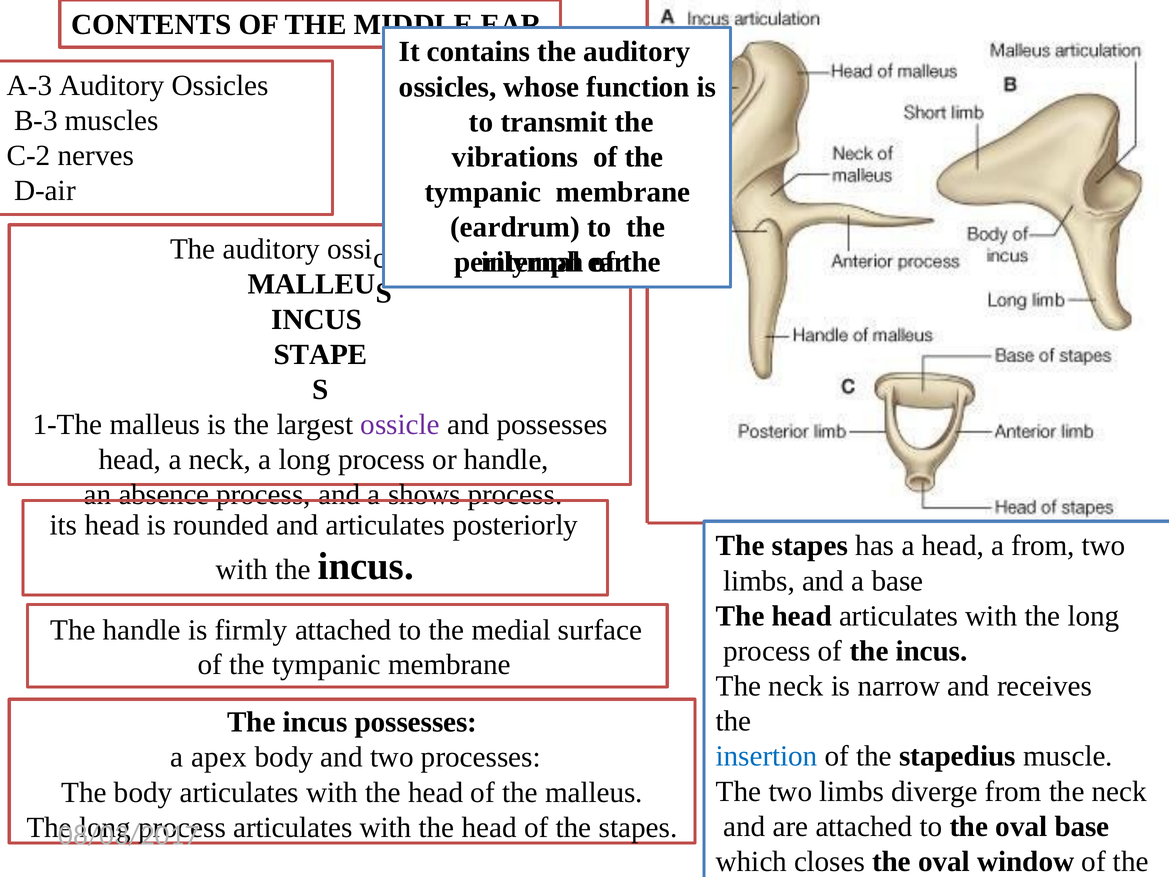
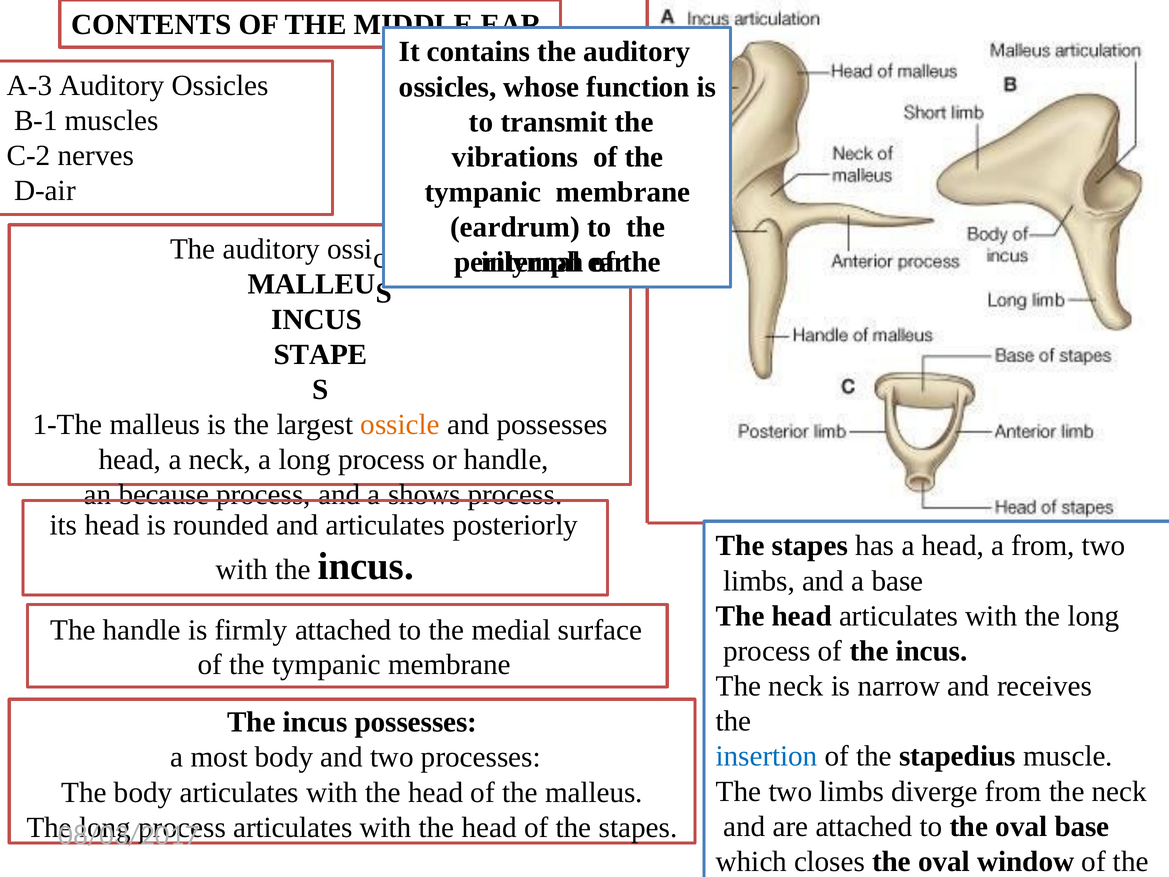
B-3: B-3 -> B-1 (36, 120)
ossicle colour: purple -> orange (400, 425)
absence: absence -> because (164, 495)
apex: apex -> most (219, 757)
